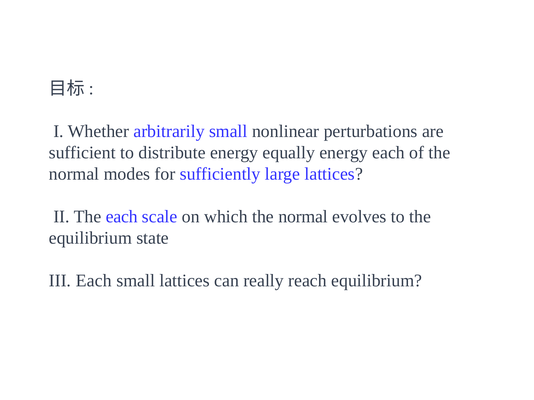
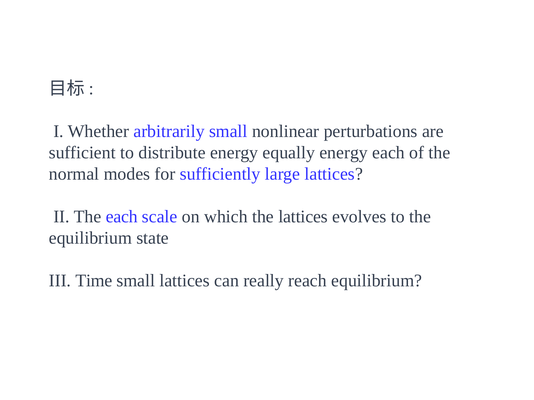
which the normal: normal -> lattices (303, 217)
III Each: Each -> Time (94, 281)
